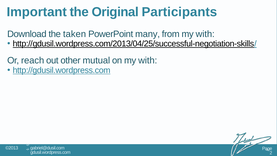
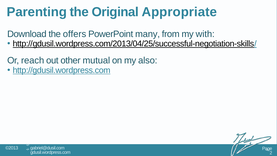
Important: Important -> Parenting (37, 12)
Participants: Participants -> Appropriate (179, 12)
taken: taken -> offers (75, 34)
on my with: with -> also (148, 60)
